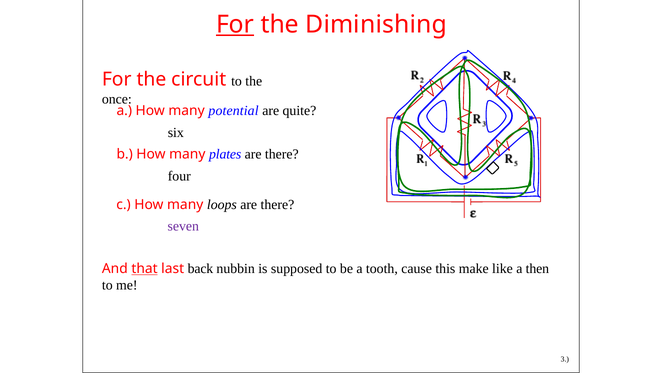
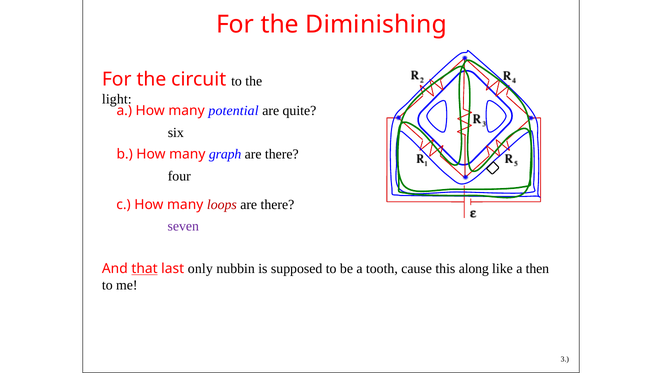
For underline: present -> none (235, 25)
once: once -> light (117, 99)
plates: plates -> graph (225, 154)
loops colour: black -> red (222, 204)
back: back -> only (200, 268)
make: make -> along (474, 268)
